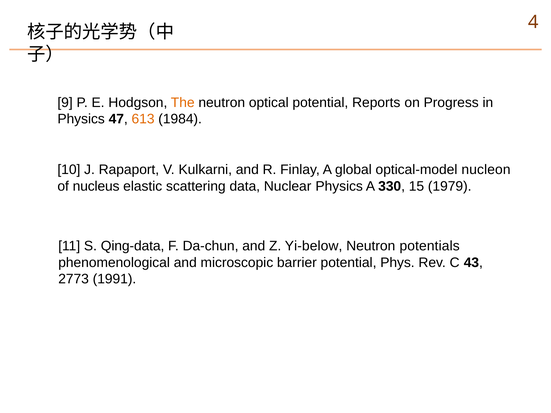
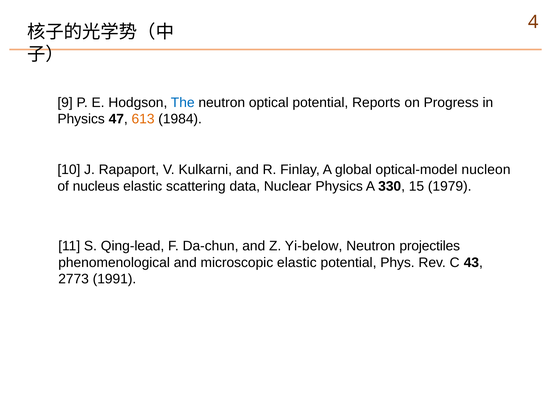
The colour: orange -> blue (183, 103)
Qing-data: Qing-data -> Qing-lead (133, 246)
potentials: potentials -> projectiles (430, 246)
microscopic barrier: barrier -> elastic (297, 263)
